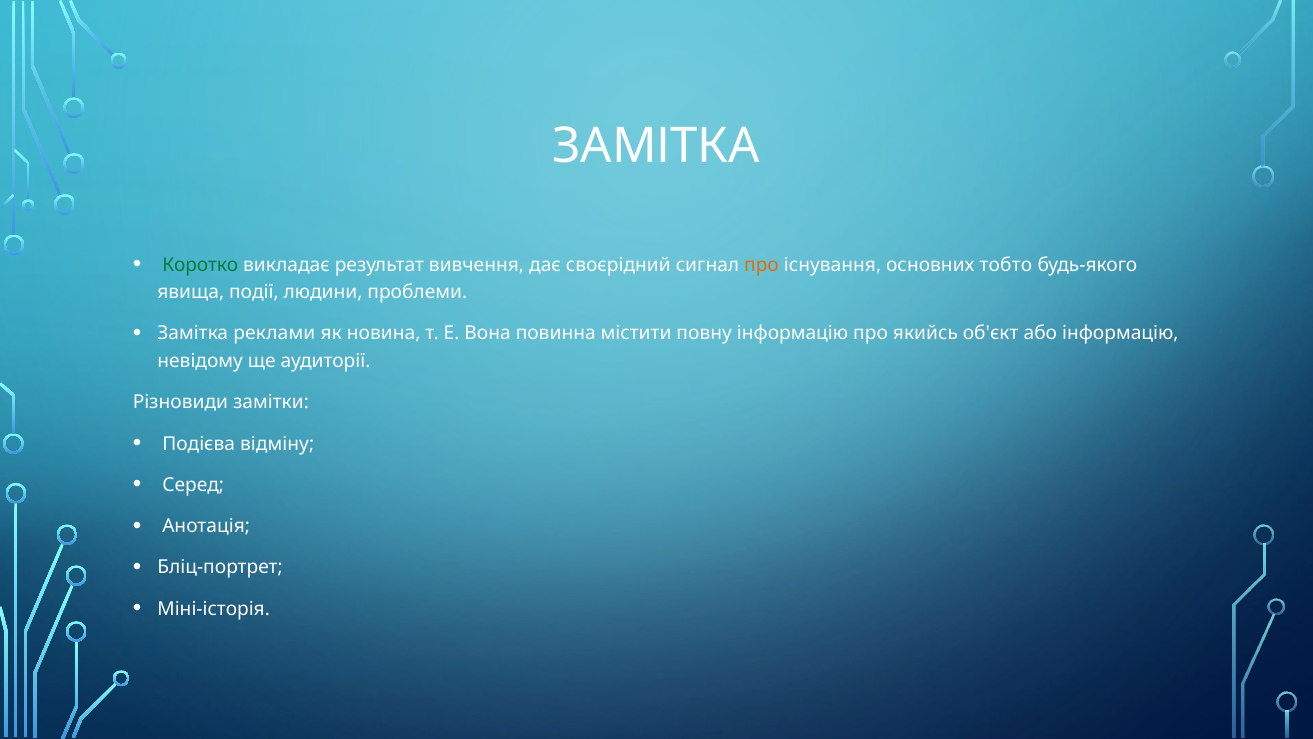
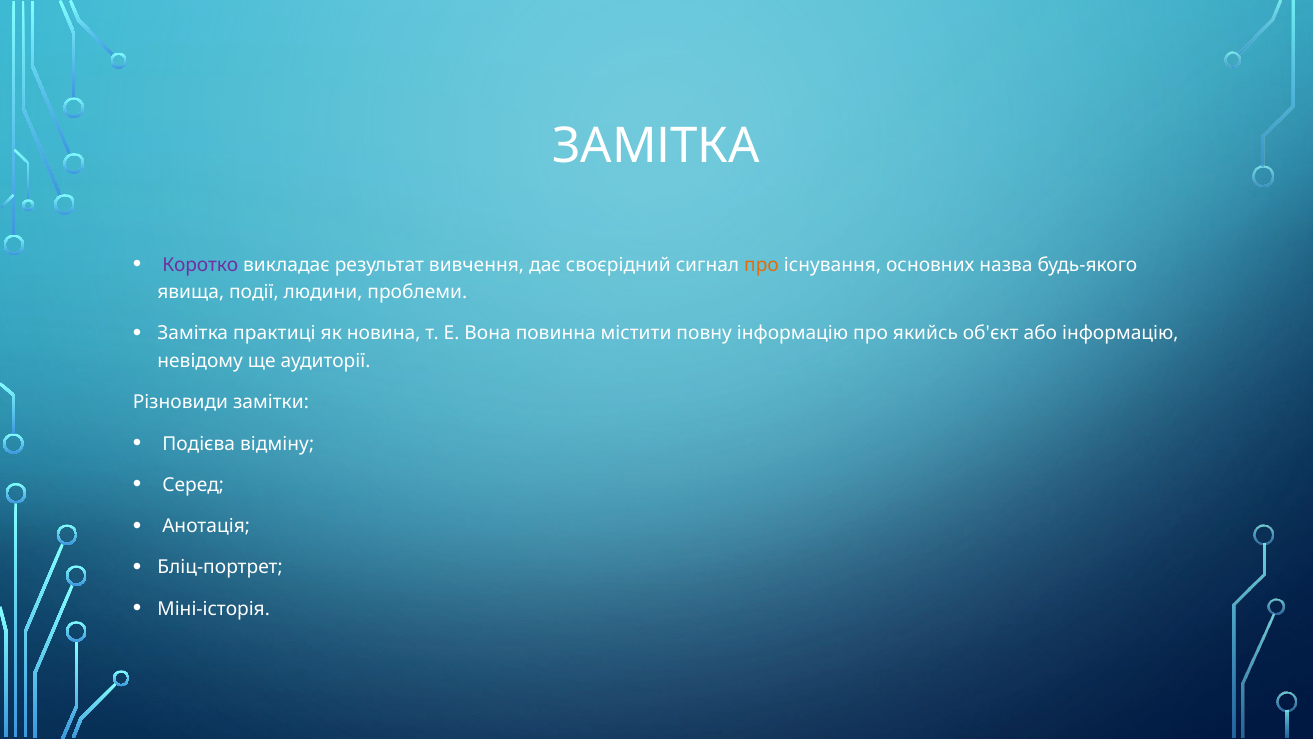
Коротко colour: green -> purple (200, 265)
тобто: тобто -> назва (1006, 265)
реклами: реклами -> практиці (274, 333)
